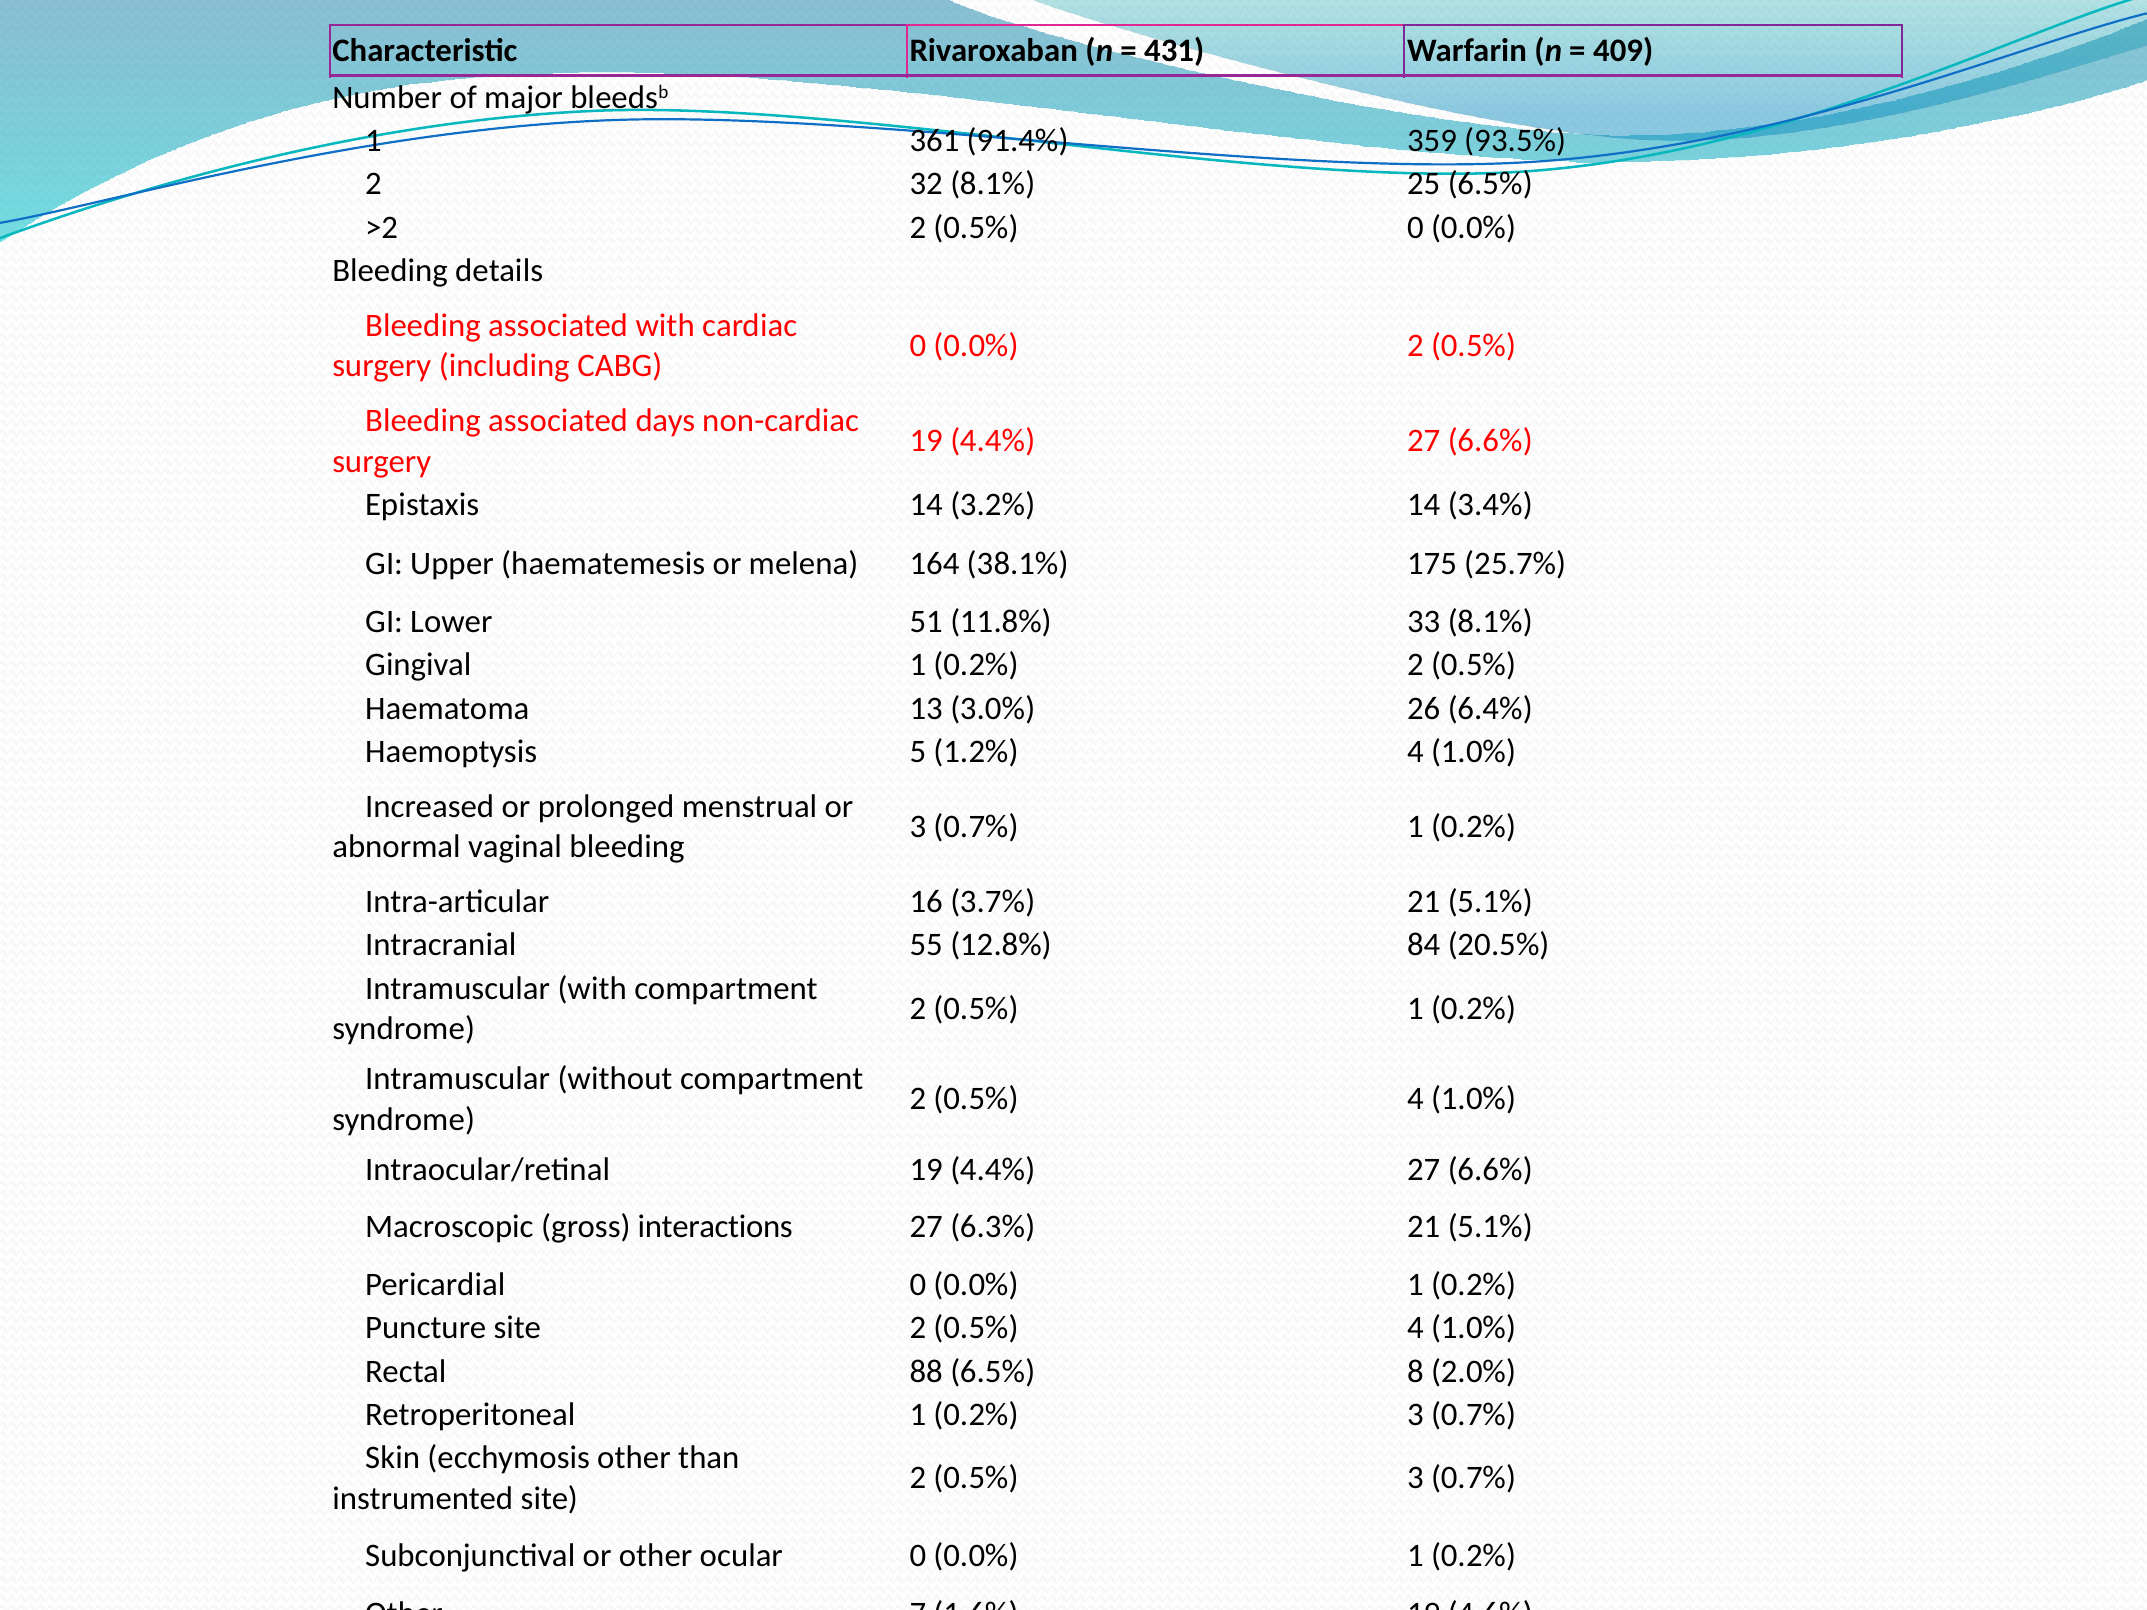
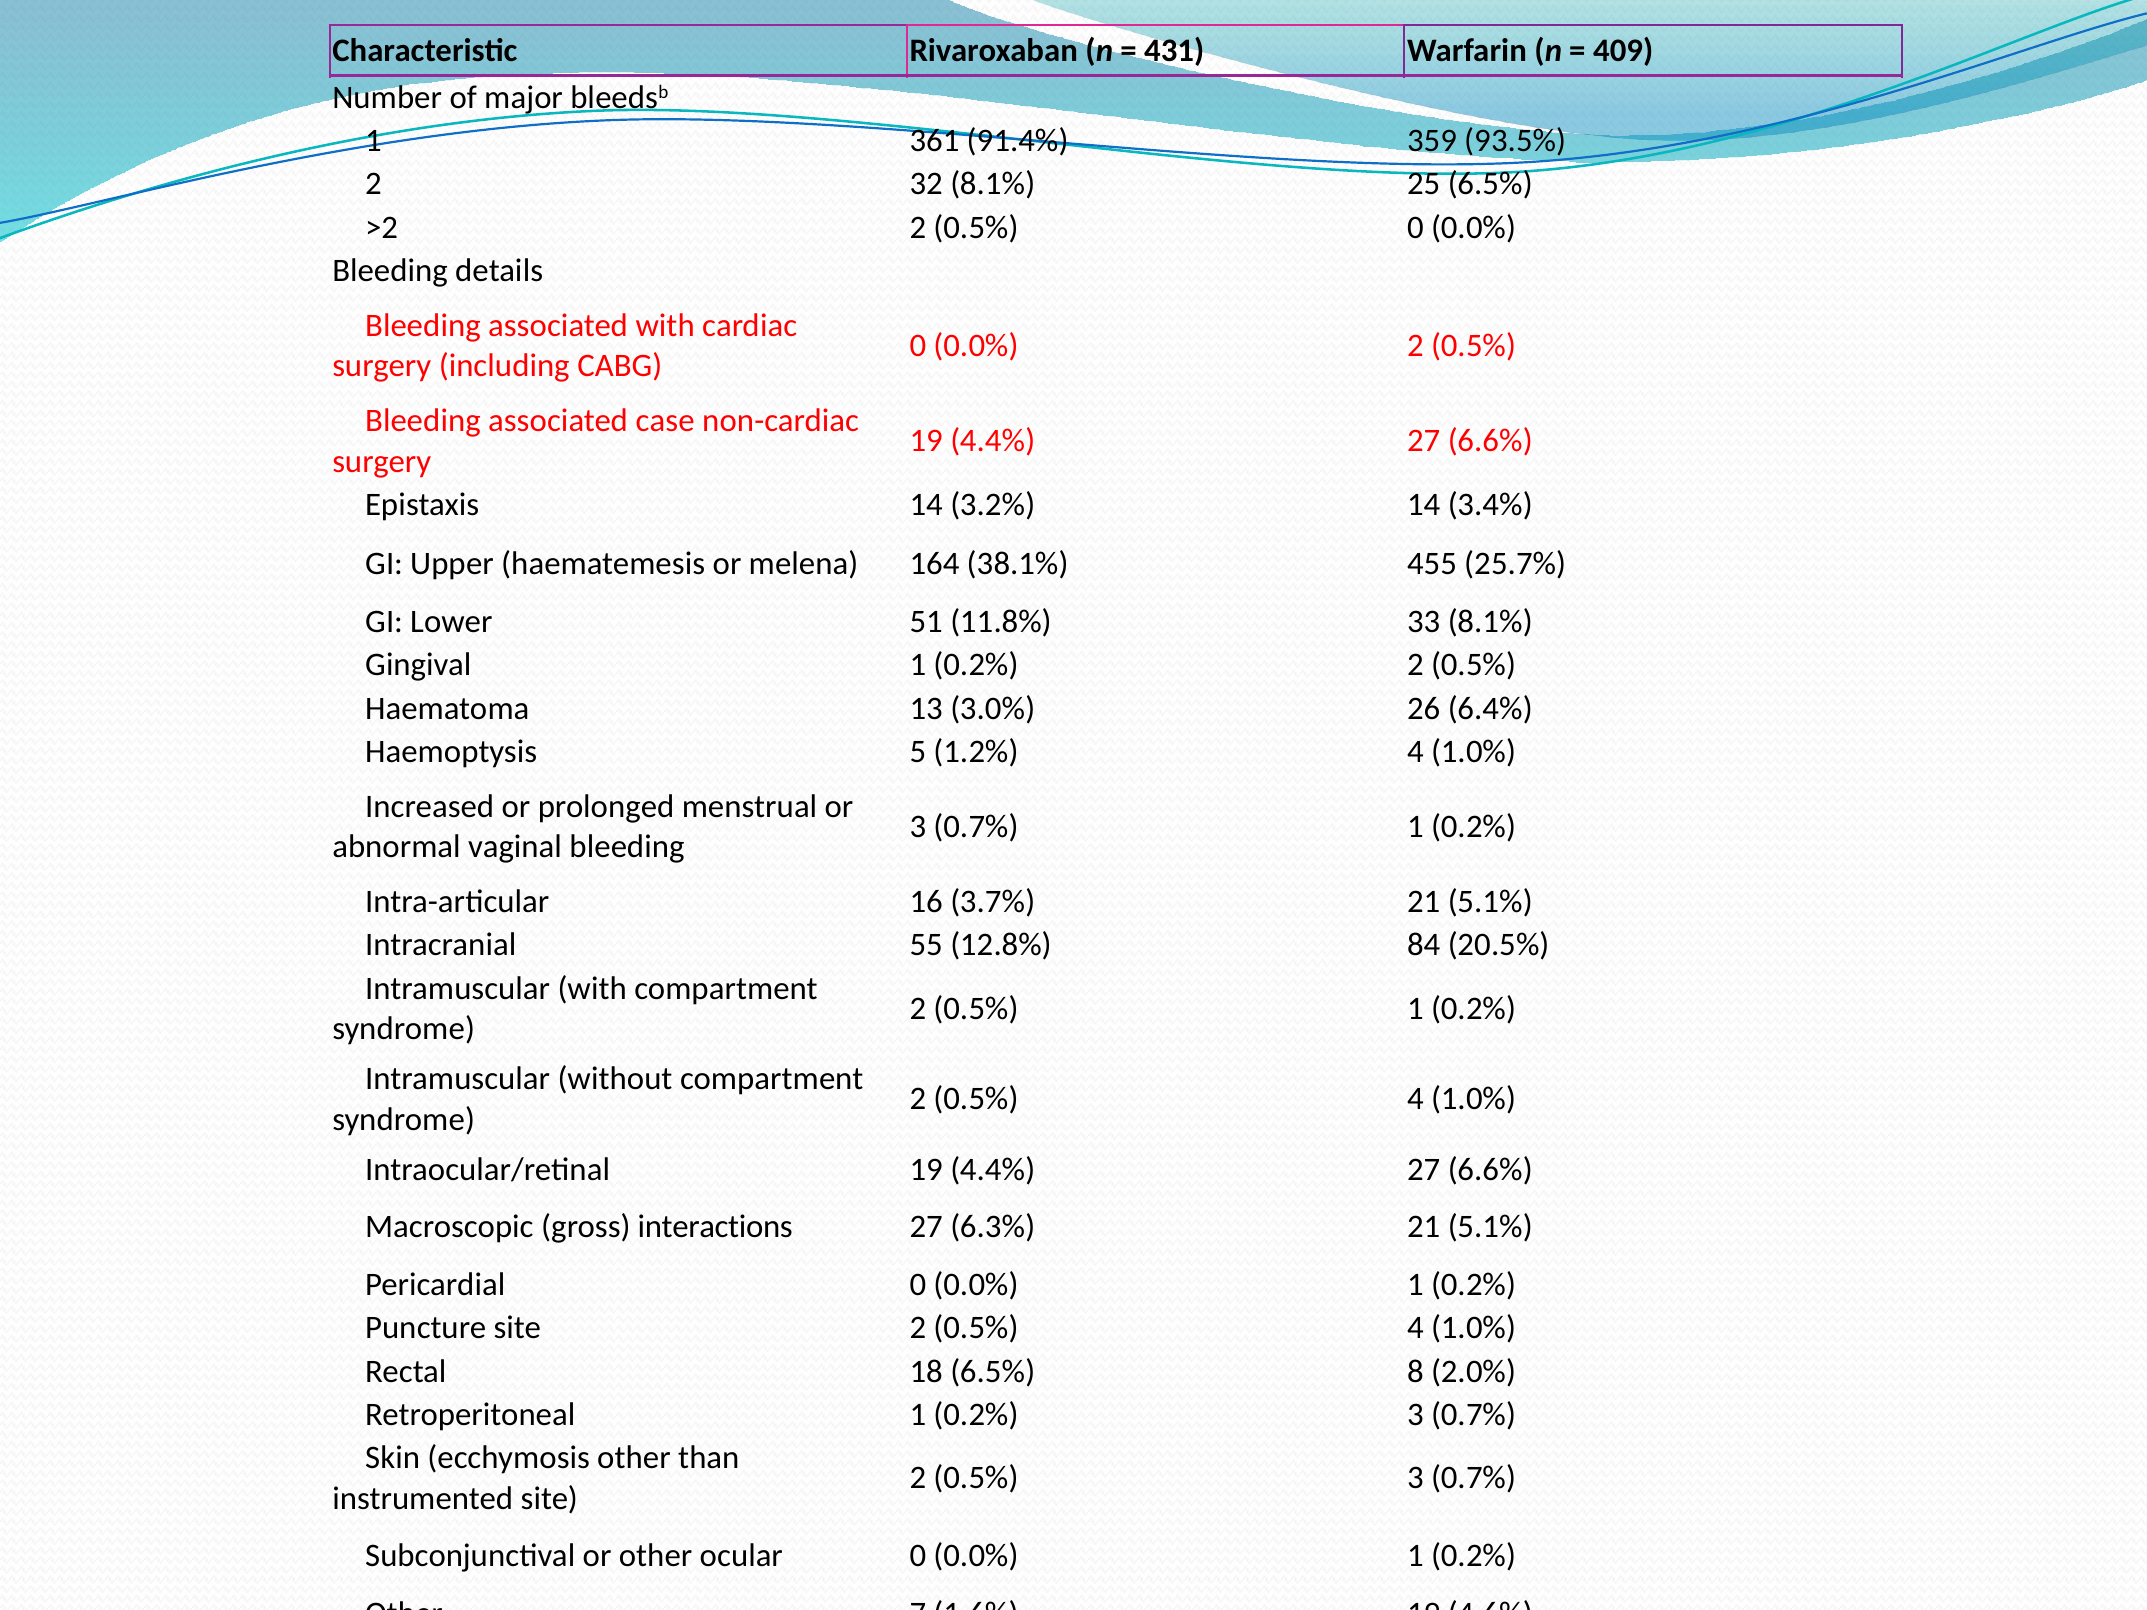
days: days -> case (665, 421)
175: 175 -> 455 (1432, 563)
88: 88 -> 18 (926, 1371)
